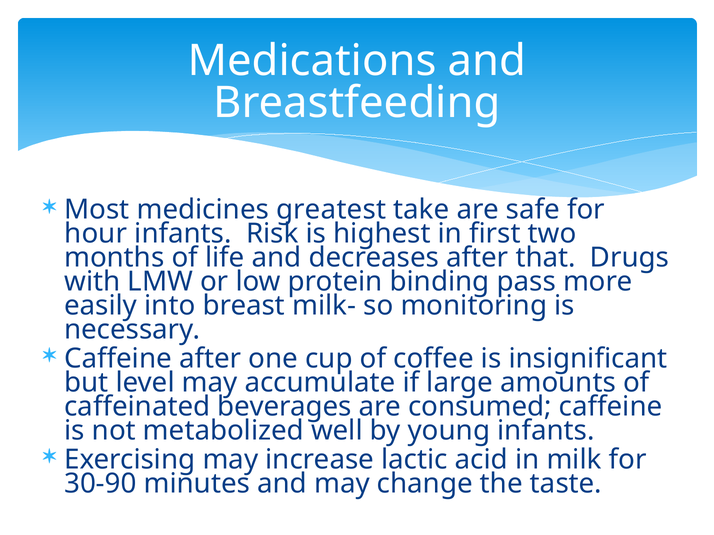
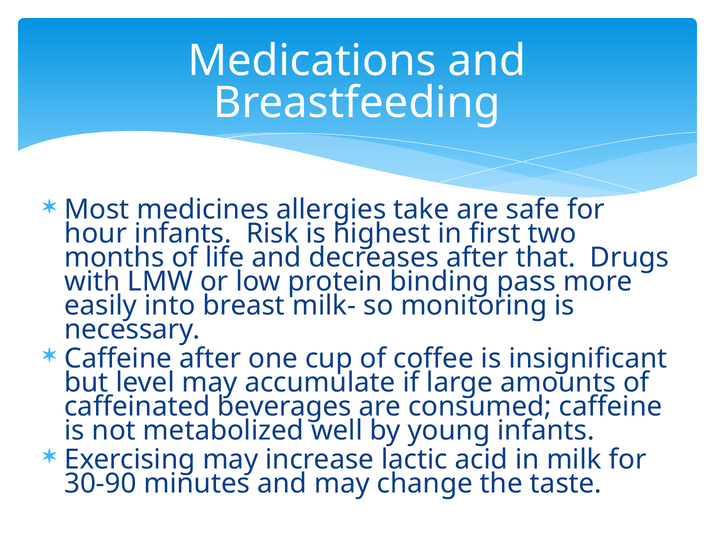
greatest: greatest -> allergies (331, 210)
